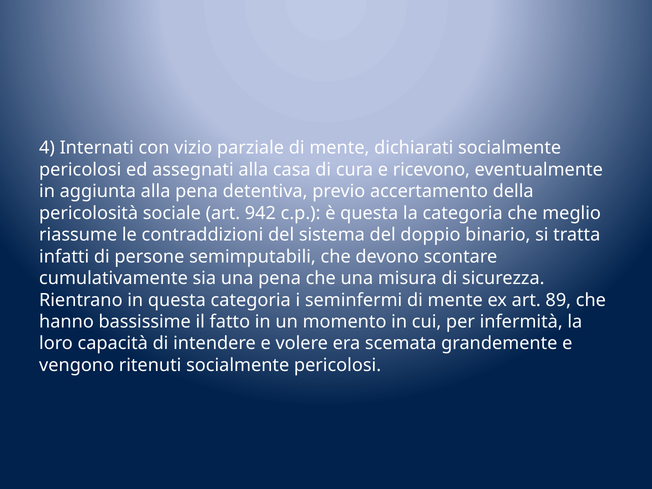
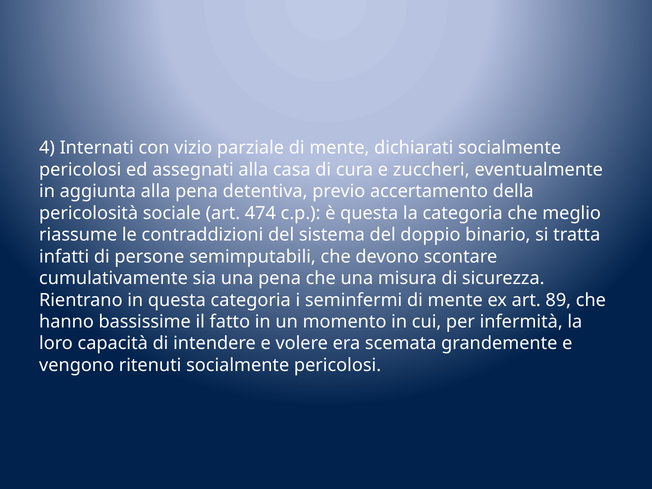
ricevono: ricevono -> zuccheri (431, 170)
942: 942 -> 474 (260, 213)
